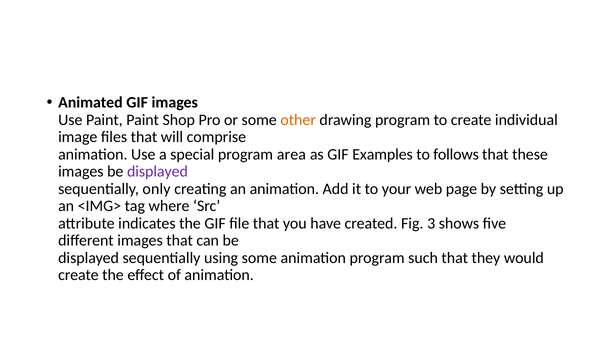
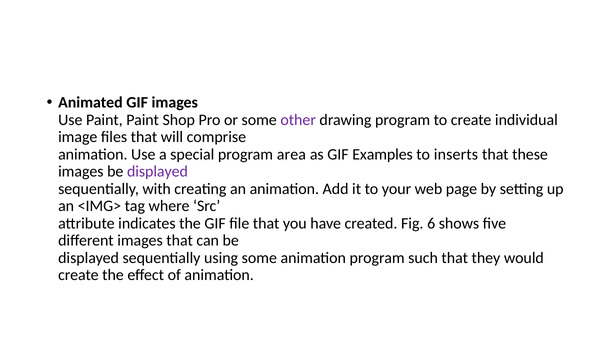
other colour: orange -> purple (298, 120)
follows: follows -> inserts (456, 154)
only: only -> with (157, 188)
3: 3 -> 6 (431, 223)
